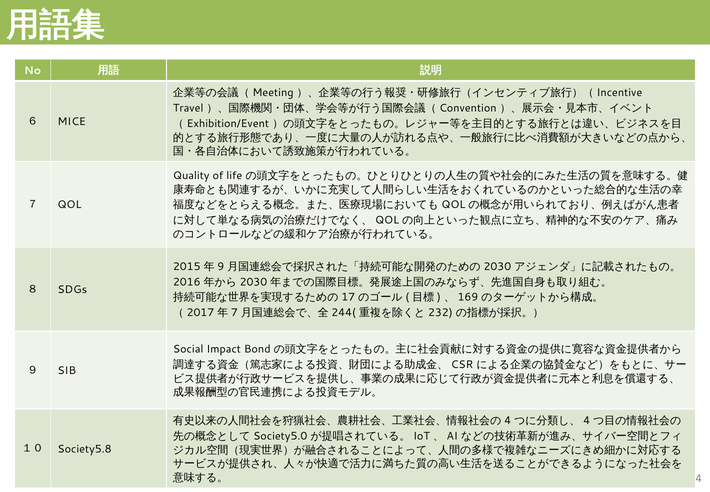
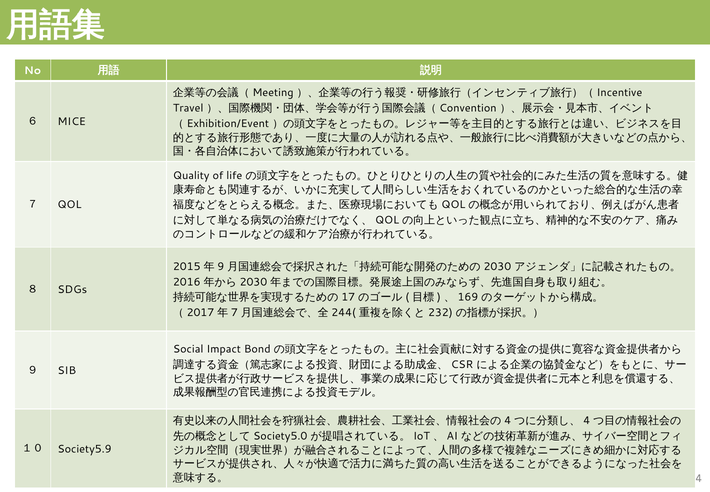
Society5.8: Society5.8 -> Society5.9 (85, 449)
